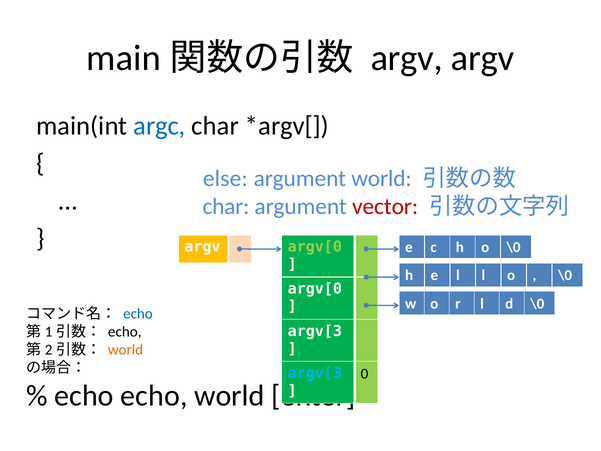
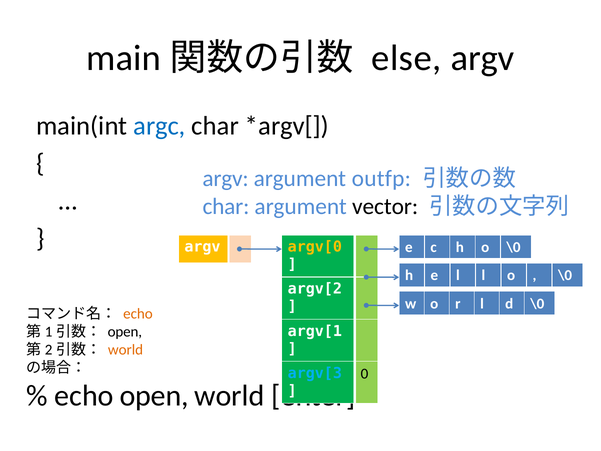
argv: argv -> else (406, 58)
else: else -> argv (226, 178)
argument world: world -> outfp (381, 178)
vector colour: red -> black (385, 206)
argv[0 colour: light green -> yellow (315, 247)
argv[0: argv[0 -> argv[2 (315, 289)
echo colour: blue -> orange (138, 314)
argv[3: argv[3 -> argv[1 (315, 331)
echo: echo -> open (125, 332)
echo echo: echo -> open (154, 396)
